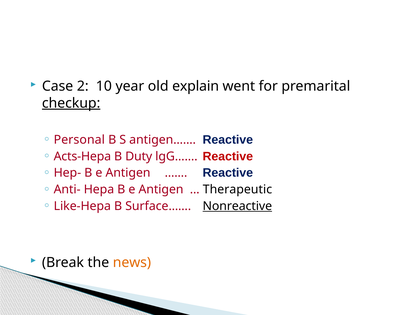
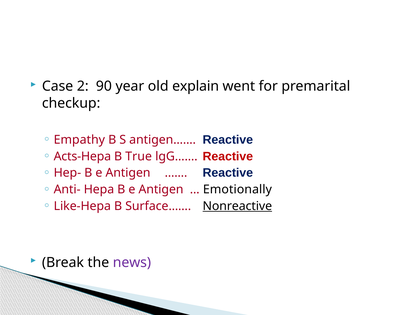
10: 10 -> 90 (104, 86)
checkup underline: present -> none (71, 103)
Personal: Personal -> Empathy (79, 140)
Duty: Duty -> True (139, 156)
Therapeutic: Therapeutic -> Emotionally (237, 190)
news colour: orange -> purple (132, 263)
